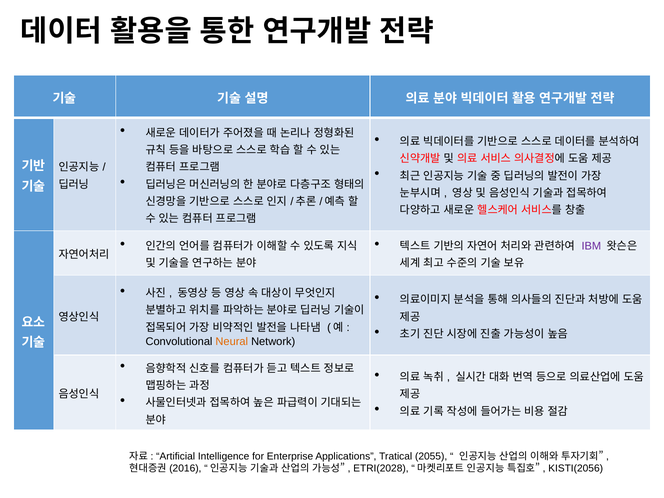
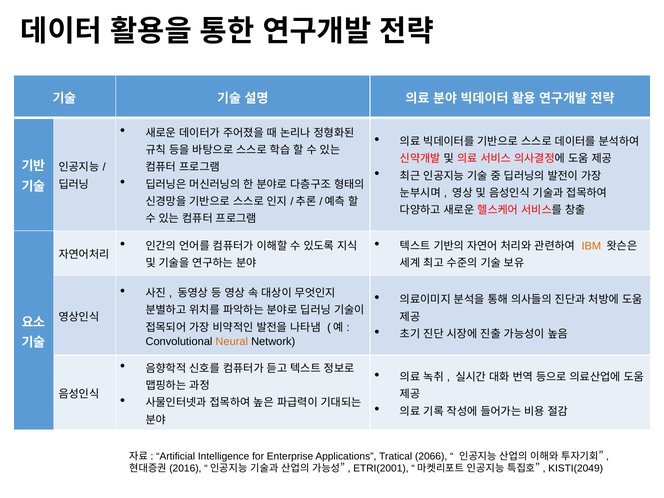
IBM colour: purple -> orange (591, 246)
2055: 2055 -> 2066 (431, 456)
ETRI(2028: ETRI(2028 -> ETRI(2001 (381, 468)
KISTI(2056: KISTI(2056 -> KISTI(2049 (576, 468)
